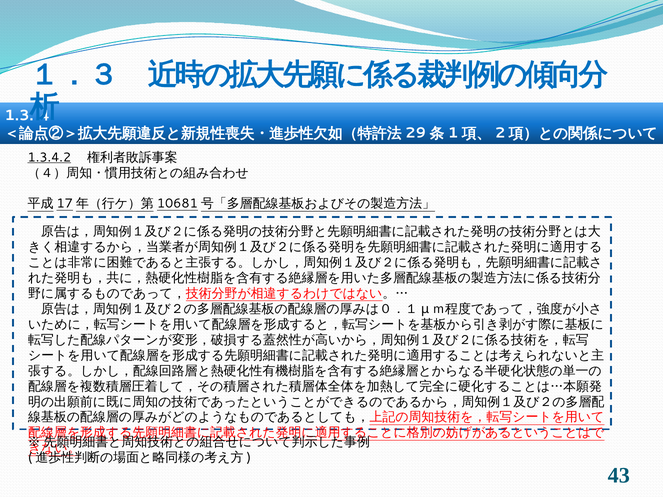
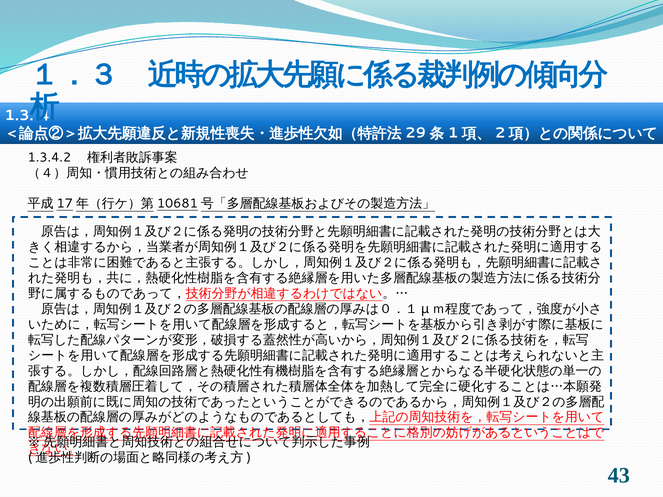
1.3.4.2 underline: present -> none (49, 157)
